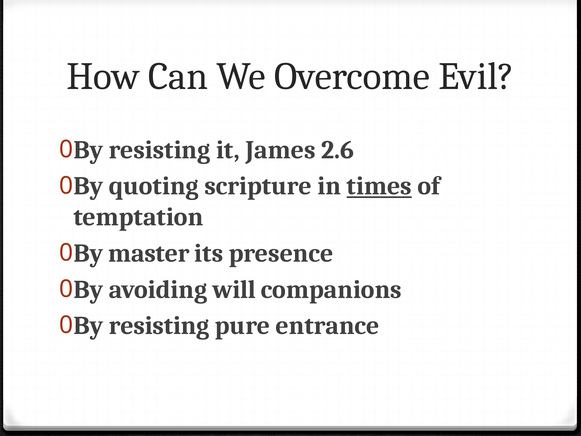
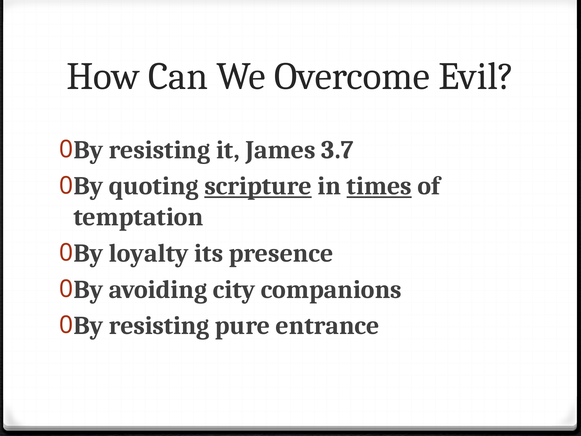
2.6: 2.6 -> 3.7 (337, 150)
scripture underline: none -> present (258, 186)
master: master -> loyalty (149, 253)
will: will -> city (234, 289)
